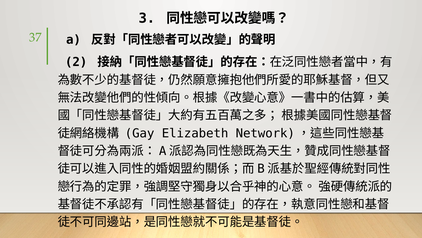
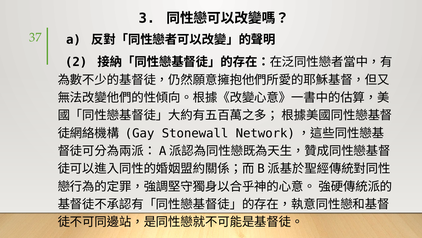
Elizabeth: Elizabeth -> Stonewall (195, 133)
